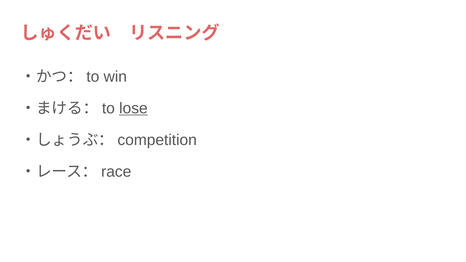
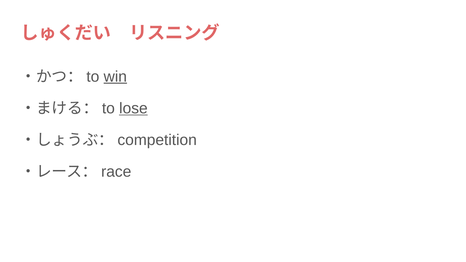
win underline: none -> present (115, 77)
